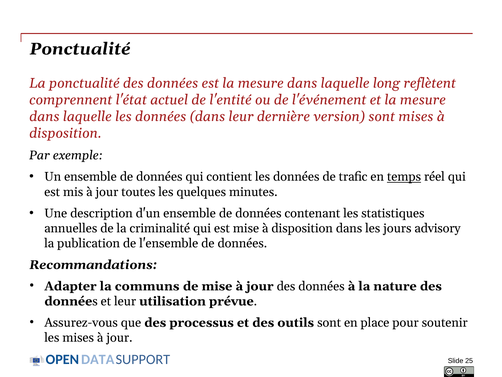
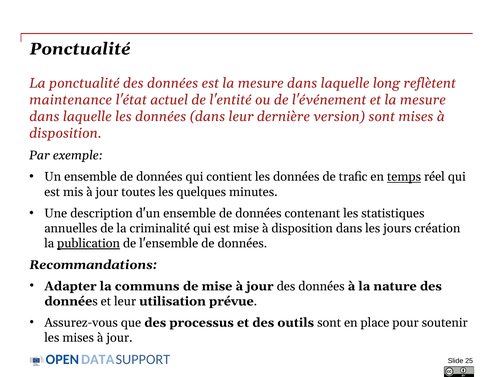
comprennent: comprennent -> maintenance (71, 100)
advisory: advisory -> création (437, 228)
publication underline: none -> present (89, 243)
